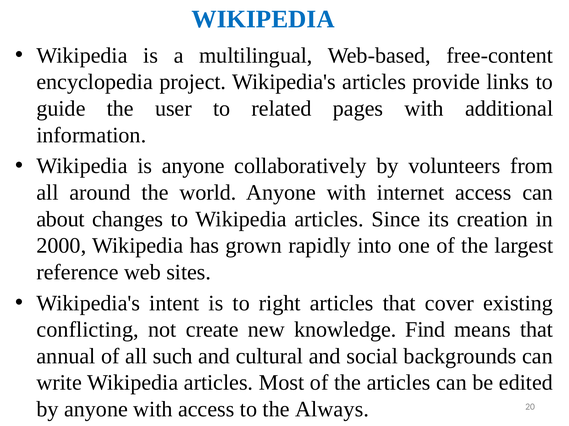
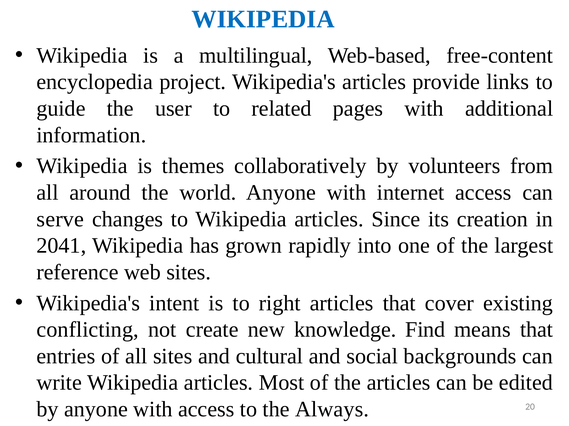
is anyone: anyone -> themes (193, 166)
about: about -> serve (60, 219)
2000: 2000 -> 2041 (61, 246)
annual: annual -> entries (66, 357)
all such: such -> sites (173, 357)
